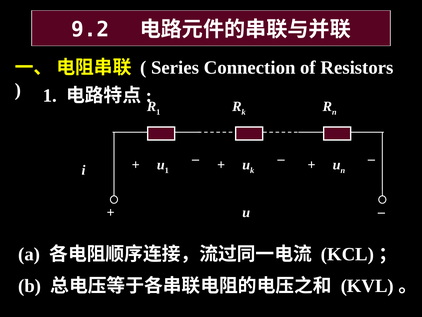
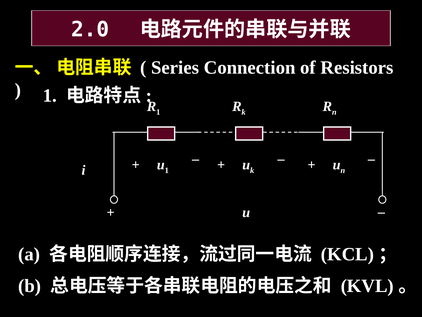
9.2: 9.2 -> 2.0 (90, 30)
